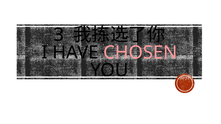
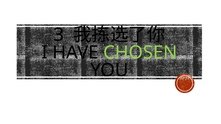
CHOSEN colour: pink -> light green (140, 53)
